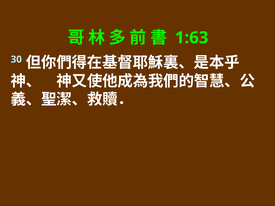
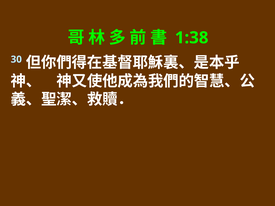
1:63: 1:63 -> 1:38 (192, 38)
